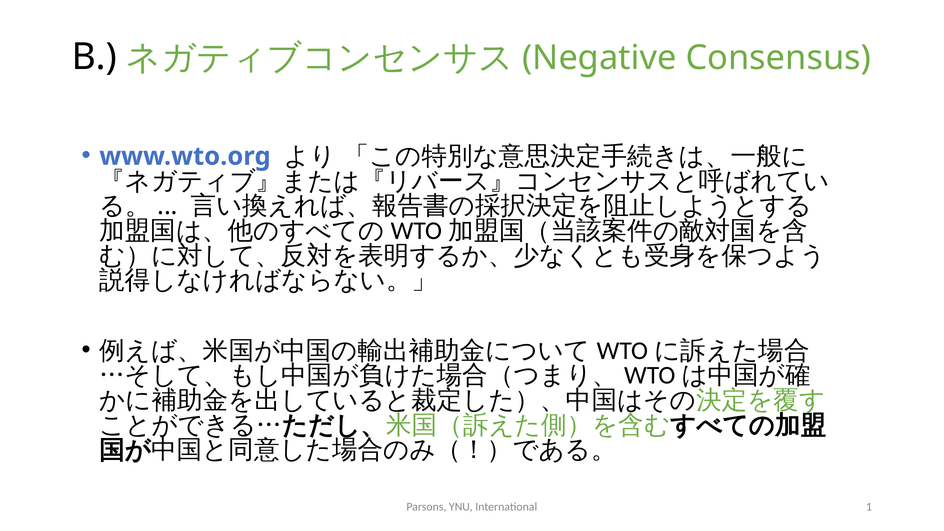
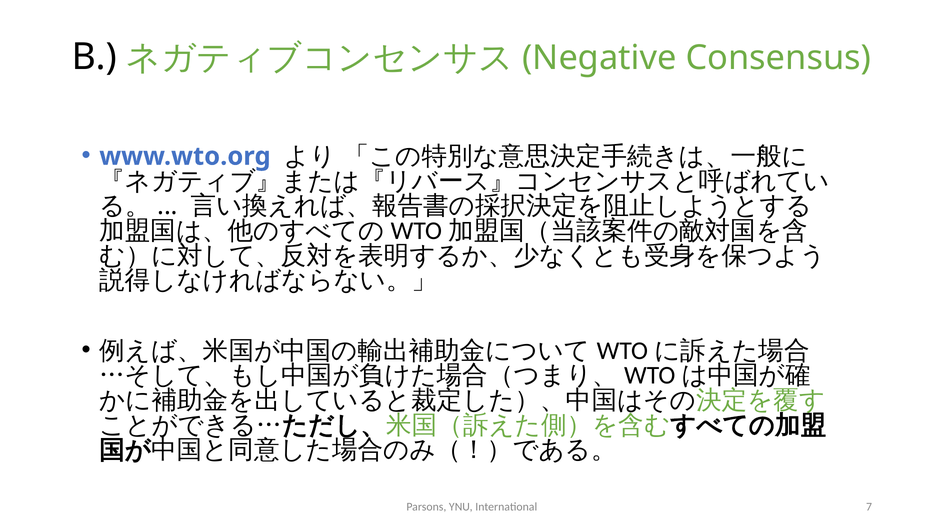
1: 1 -> 7 (869, 507)
